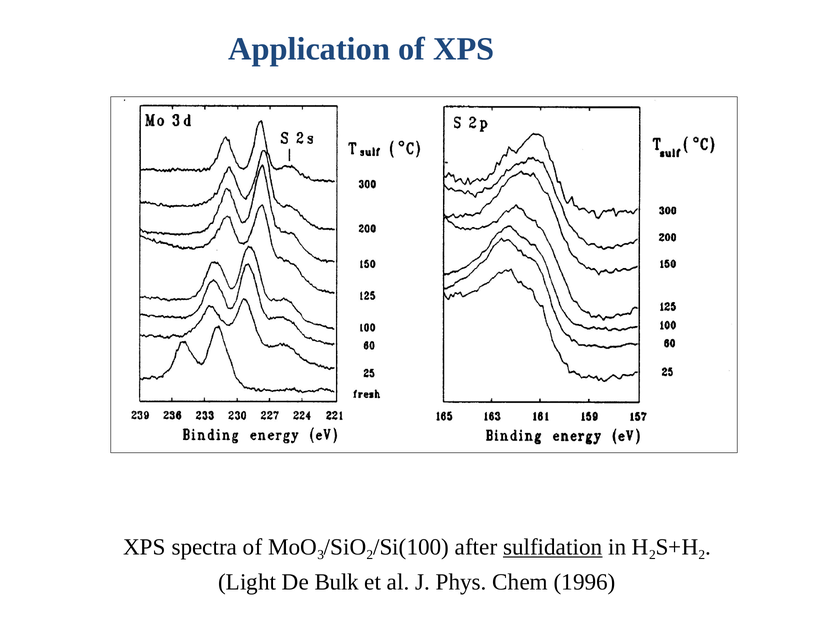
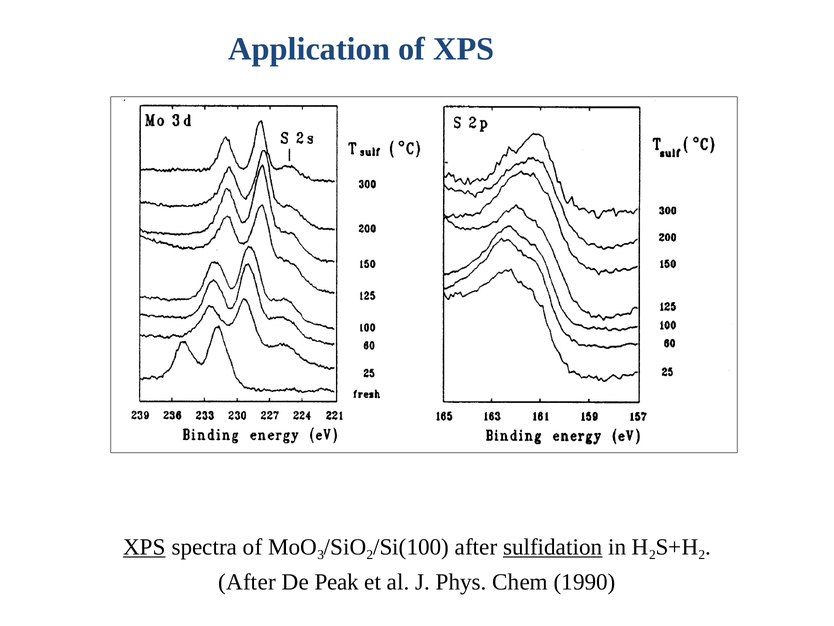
XPS underline: none -> present (144, 547)
Light: Light -> After (247, 582)
Bulk: Bulk -> Peak (337, 582)
1996: 1996 -> 1990 (585, 582)
